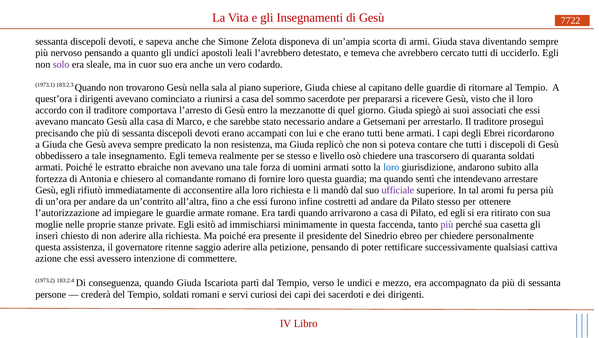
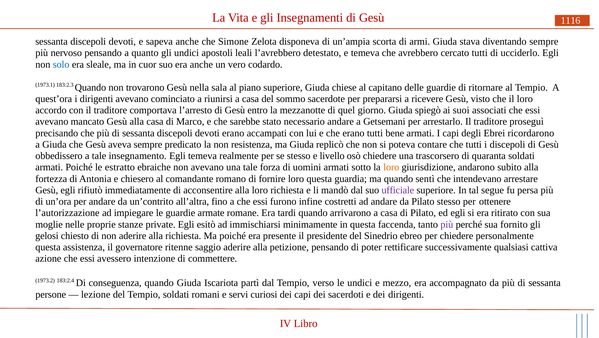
7722: 7722 -> 1116 (571, 21)
solo colour: purple -> blue (61, 64)
loro colour: blue -> orange (391, 167)
aromi: aromi -> segue (493, 190)
casetta: casetta -> fornito (514, 224)
inserì: inserì -> gelosi (47, 235)
crederà: crederà -> lezione (96, 294)
